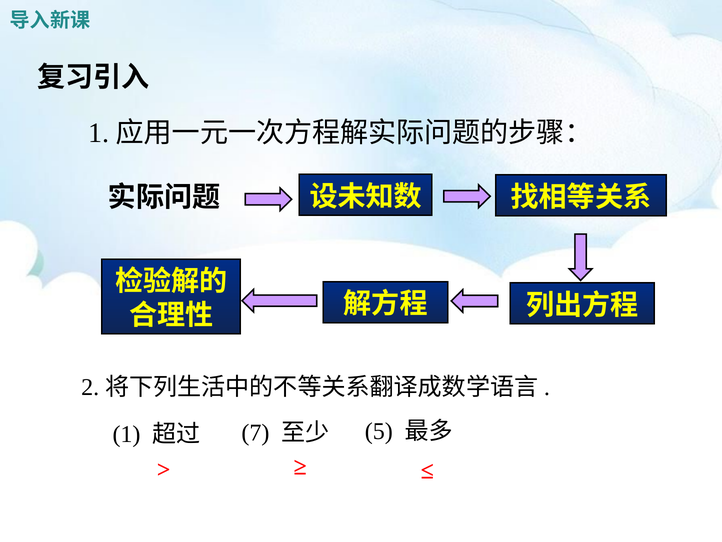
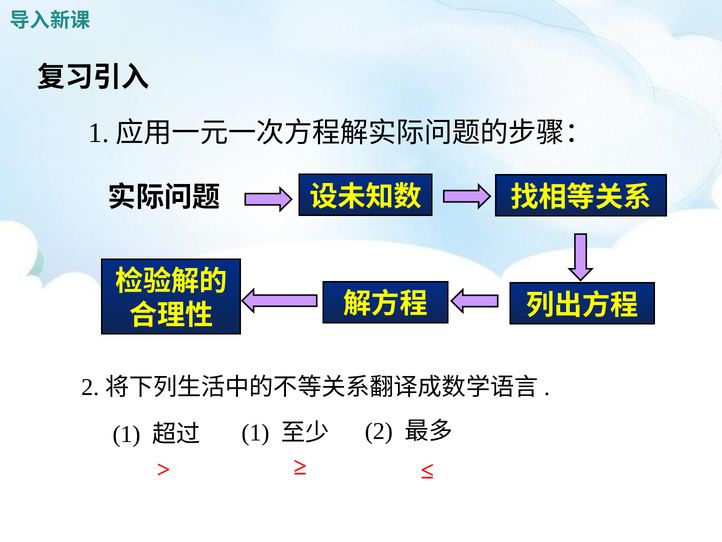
7: 7 -> 1 (255, 432)
5: 5 -> 2 (379, 431)
